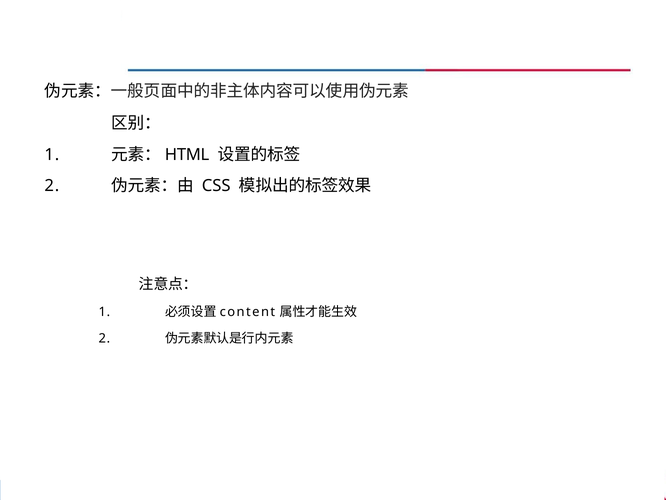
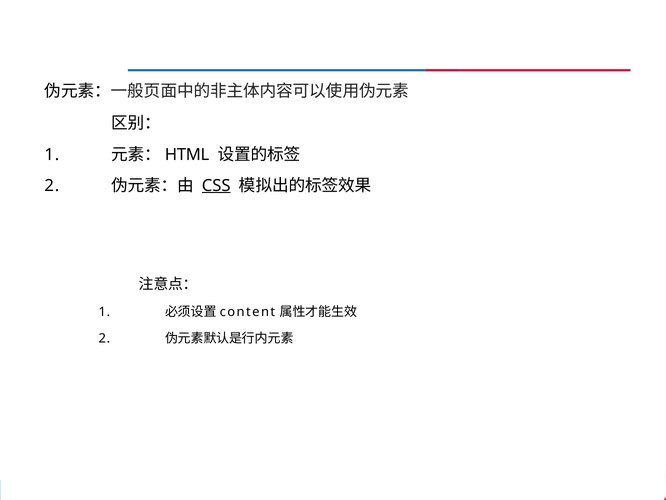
CSS underline: none -> present (216, 185)
